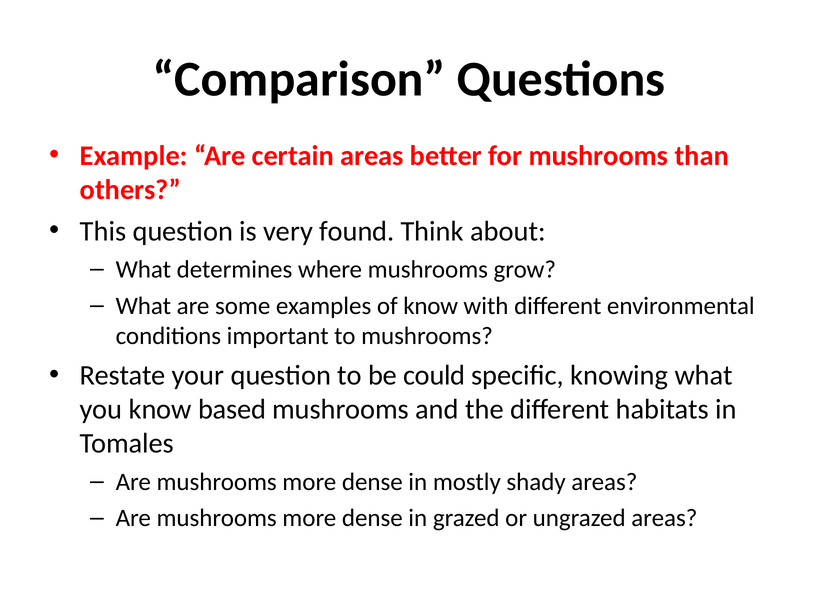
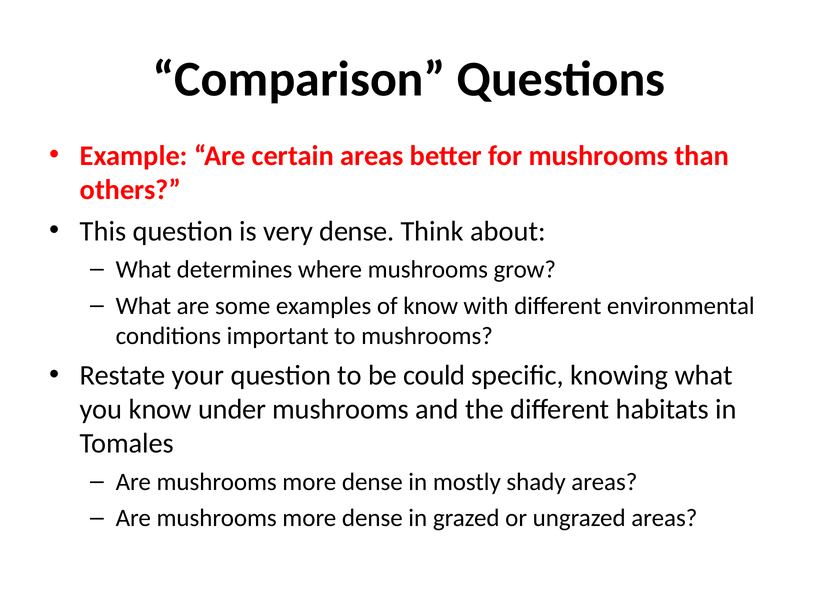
very found: found -> dense (357, 231)
based: based -> under (232, 410)
